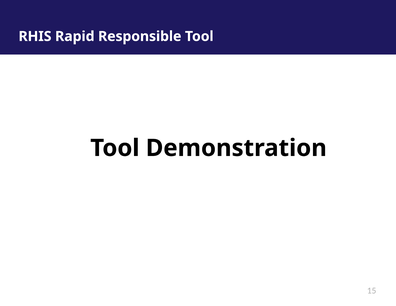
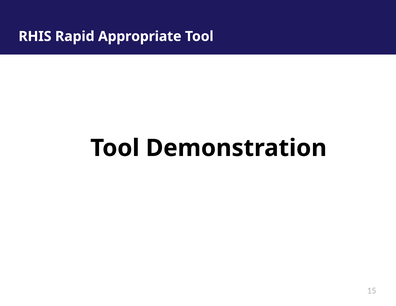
Responsible: Responsible -> Appropriate (140, 36)
